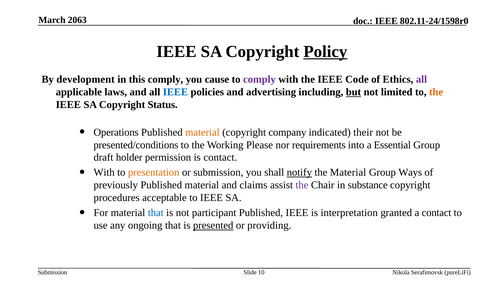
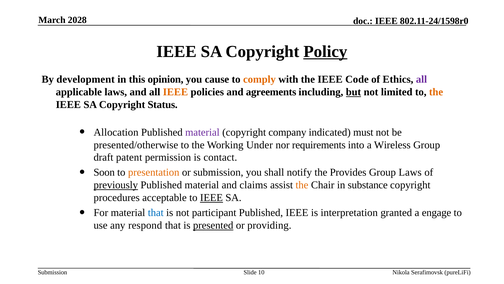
2063: 2063 -> 2028 (77, 20)
this comply: comply -> opinion (166, 79)
comply colour: purple -> orange (259, 79)
IEEE colour: blue -> orange (175, 92)
advertising: advertising -> agreements (271, 92)
Operations: Operations -> Allocation (116, 132)
material colour: orange -> purple (202, 132)
their: their -> must (363, 132)
presented/conditions: presented/conditions -> presented/otherwise (136, 145)
Please: Please -> Under (260, 145)
Essential: Essential -> Wireless (392, 145)
holder: holder -> patent (129, 157)
With: With -> Soon (104, 172)
notify underline: present -> none (299, 172)
the Material: Material -> Provides (348, 172)
Group Ways: Ways -> Laws (410, 172)
previously underline: none -> present (116, 185)
the colour: purple -> orange (302, 185)
IEEE underline: none -> present (211, 197)
a contact: contact -> engage (437, 212)
ongoing: ongoing -> respond (145, 225)
